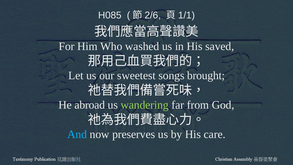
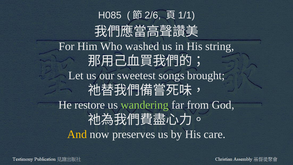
saved: saved -> string (220, 46)
abroad: abroad -> restore (90, 105)
And colour: light blue -> yellow (77, 134)
